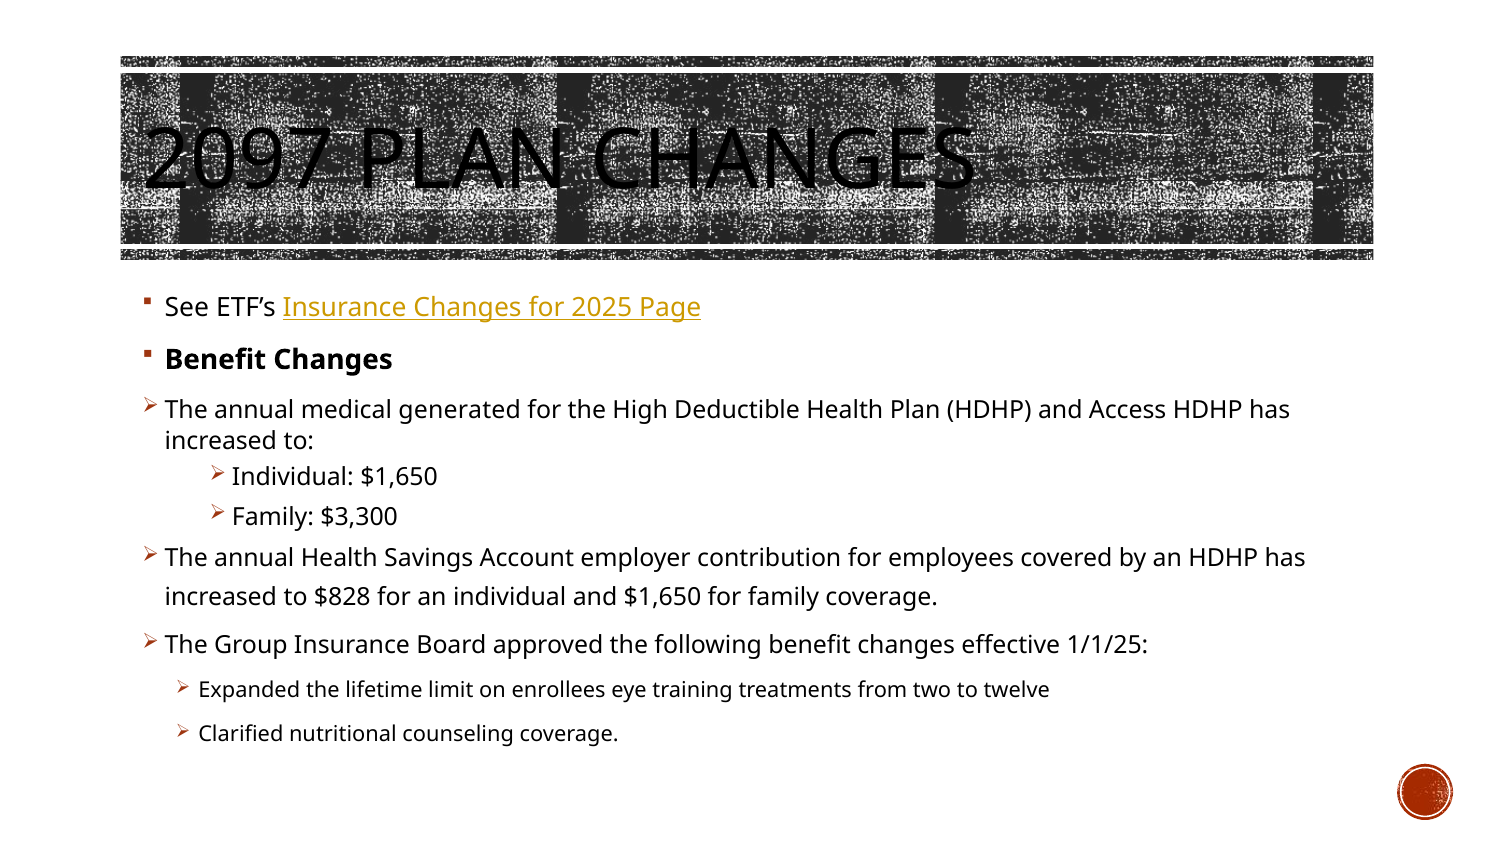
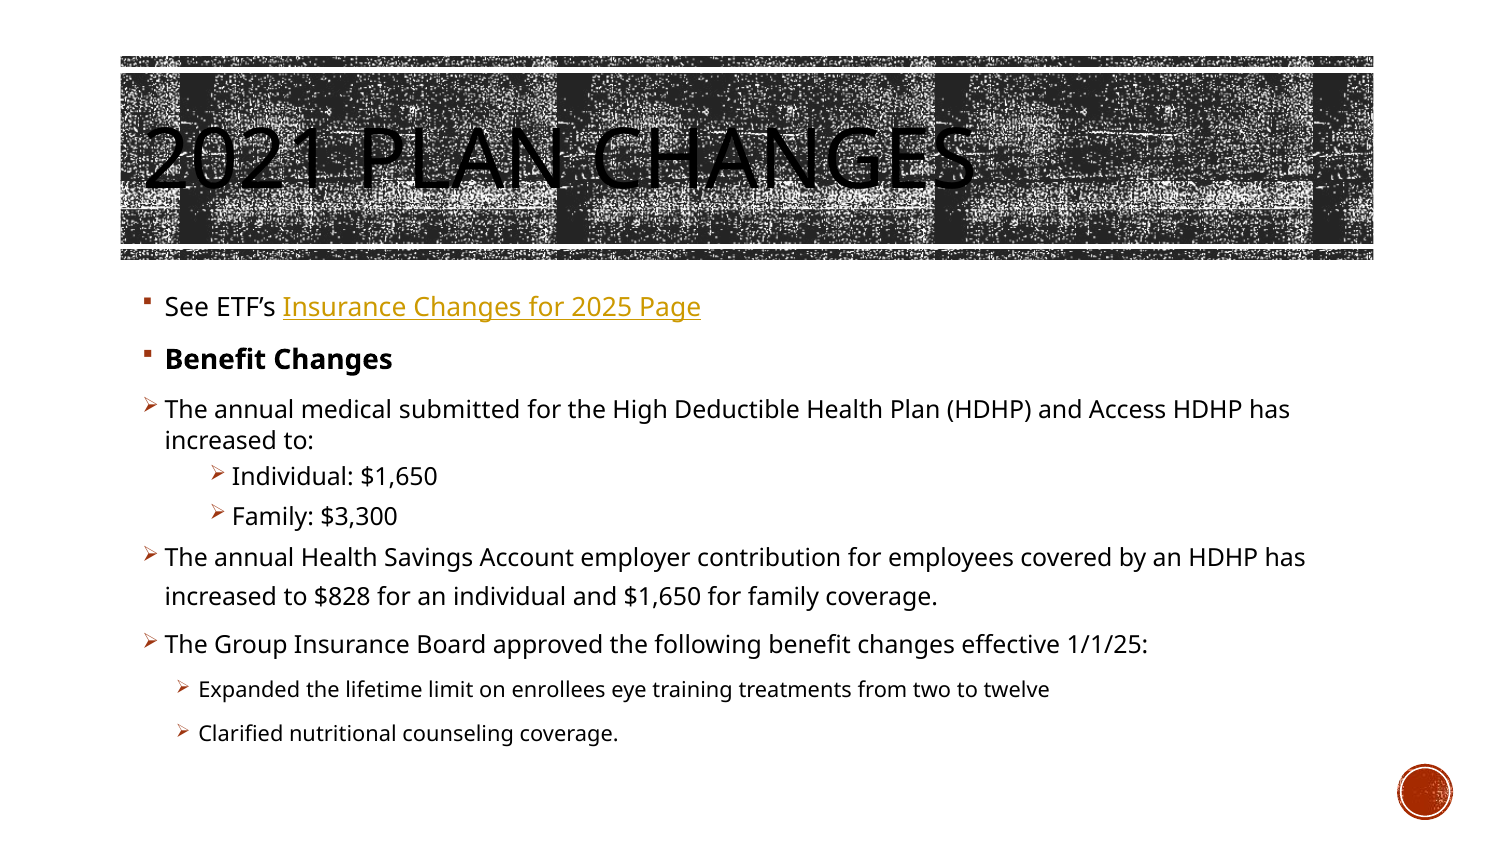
2097: 2097 -> 2021 (238, 161)
generated: generated -> submitted (460, 410)
